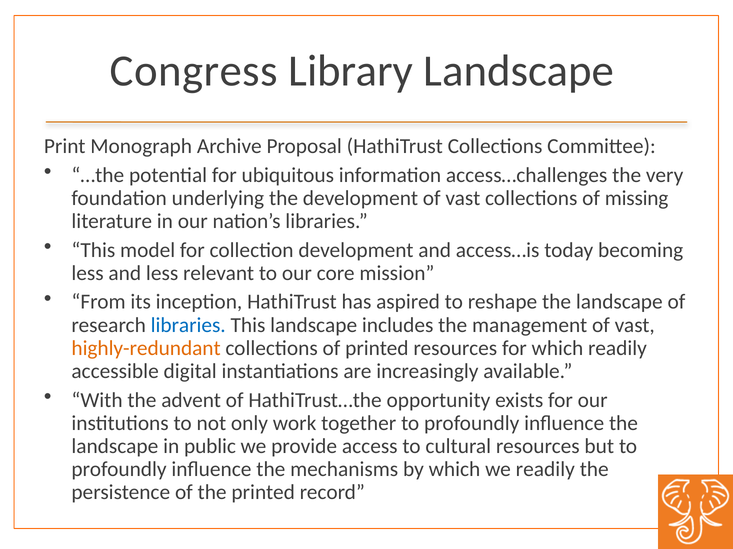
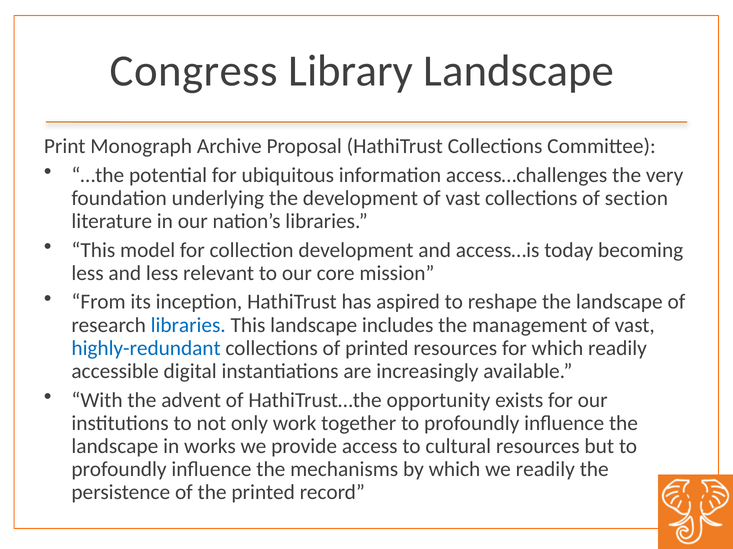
missing: missing -> section (636, 198)
highly-redundant colour: orange -> blue (146, 349)
public: public -> works (210, 447)
